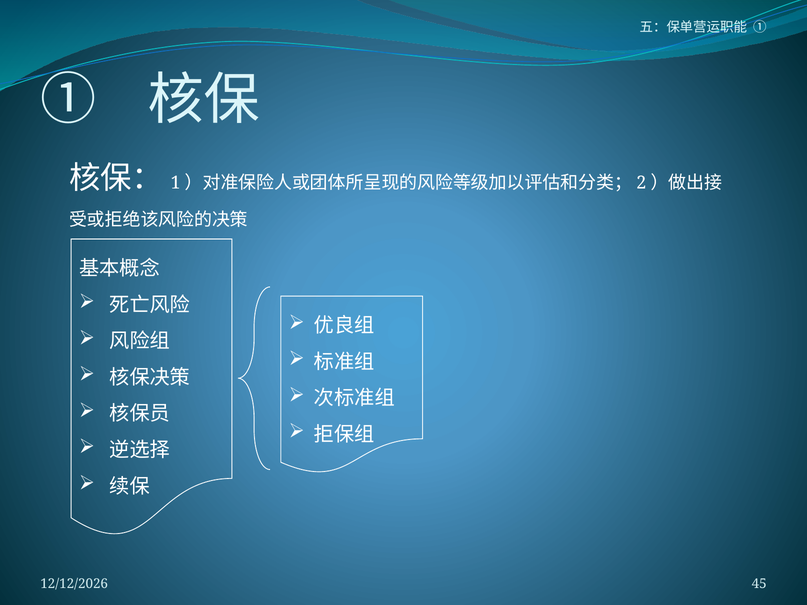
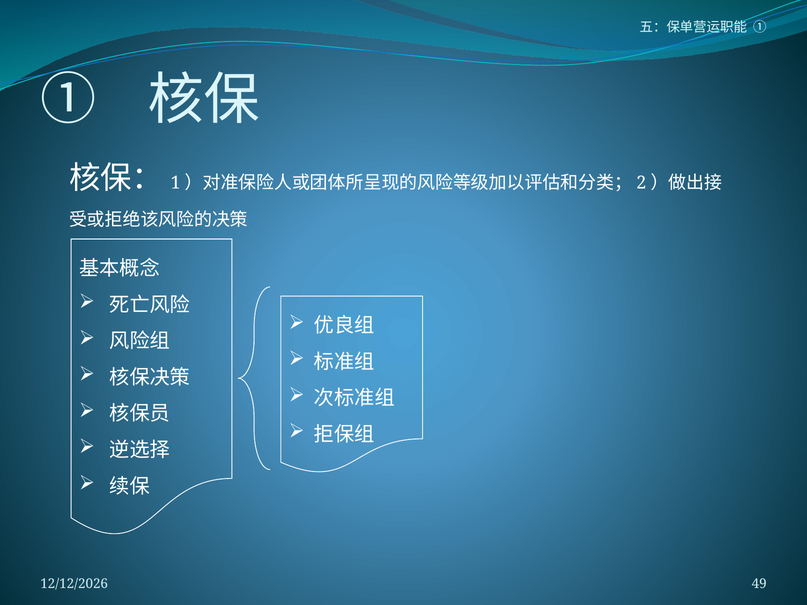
45: 45 -> 49 (759, 584)
